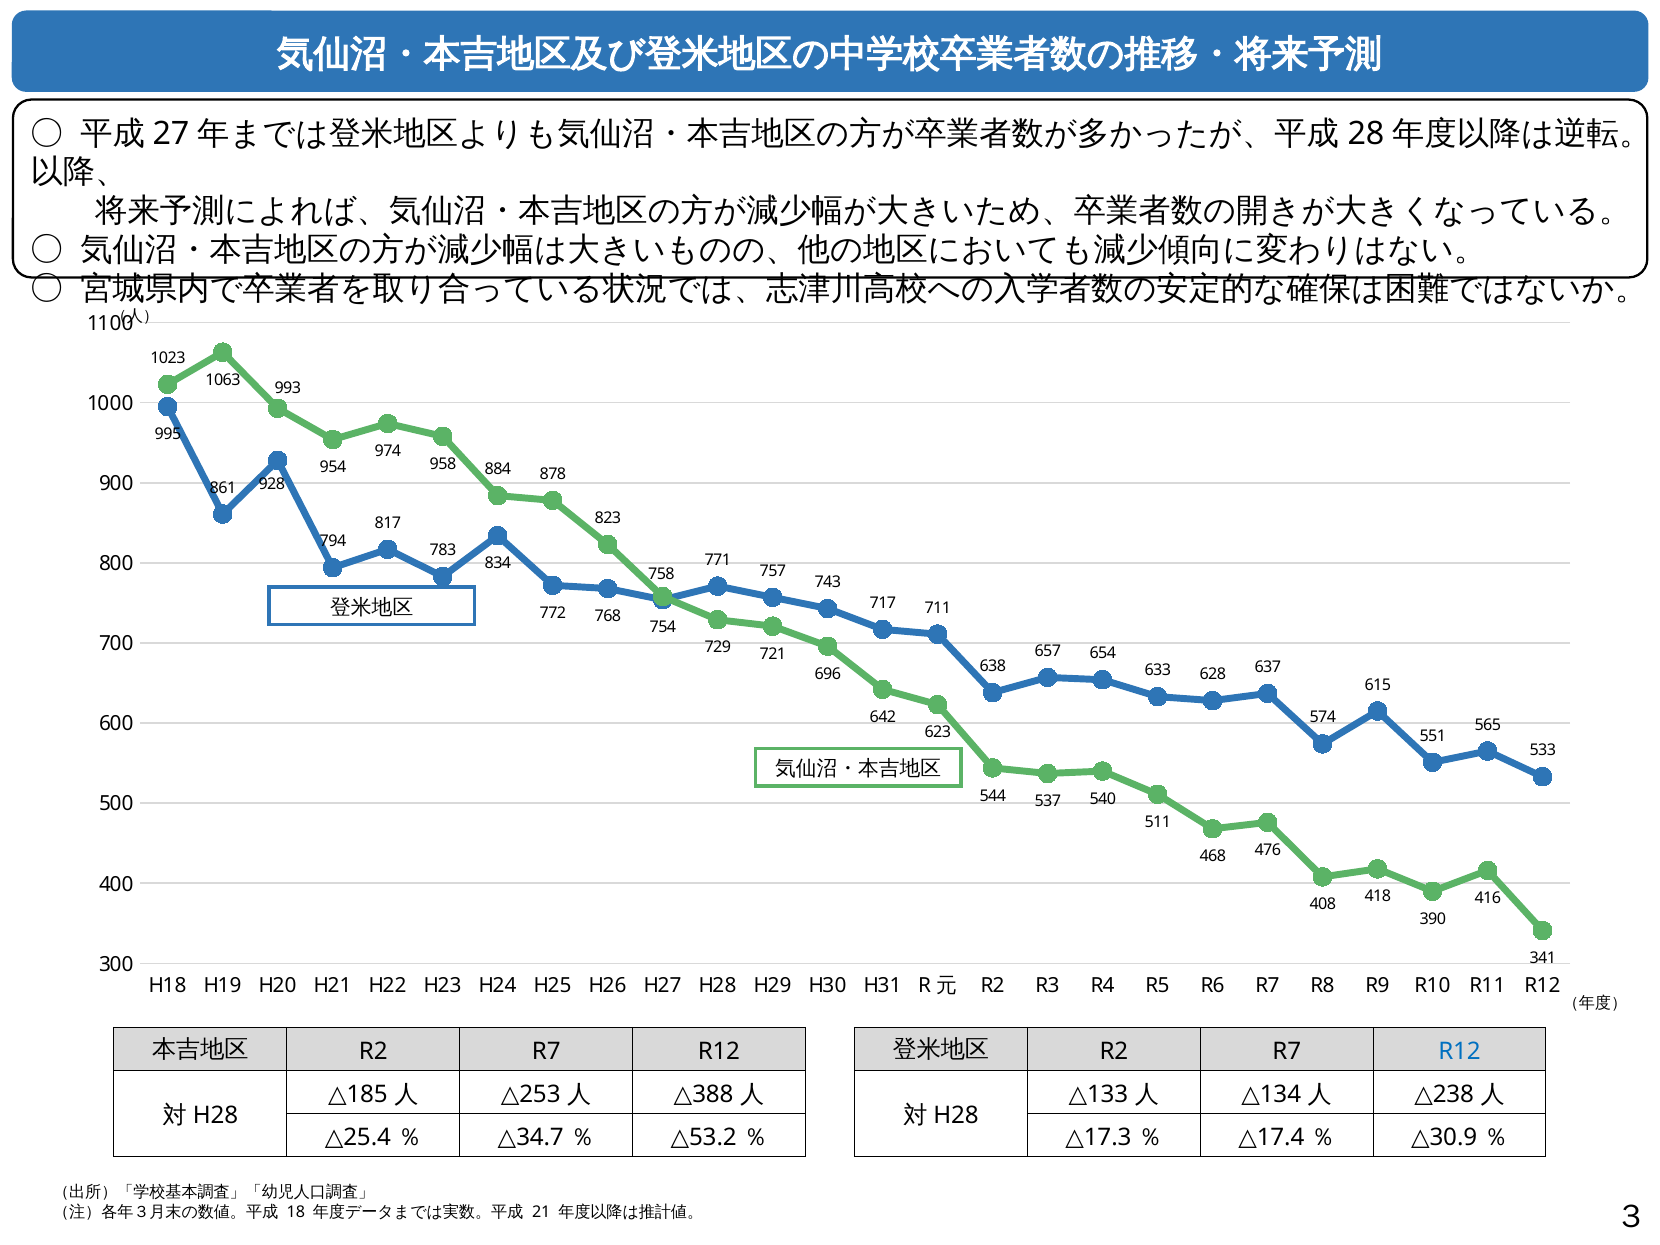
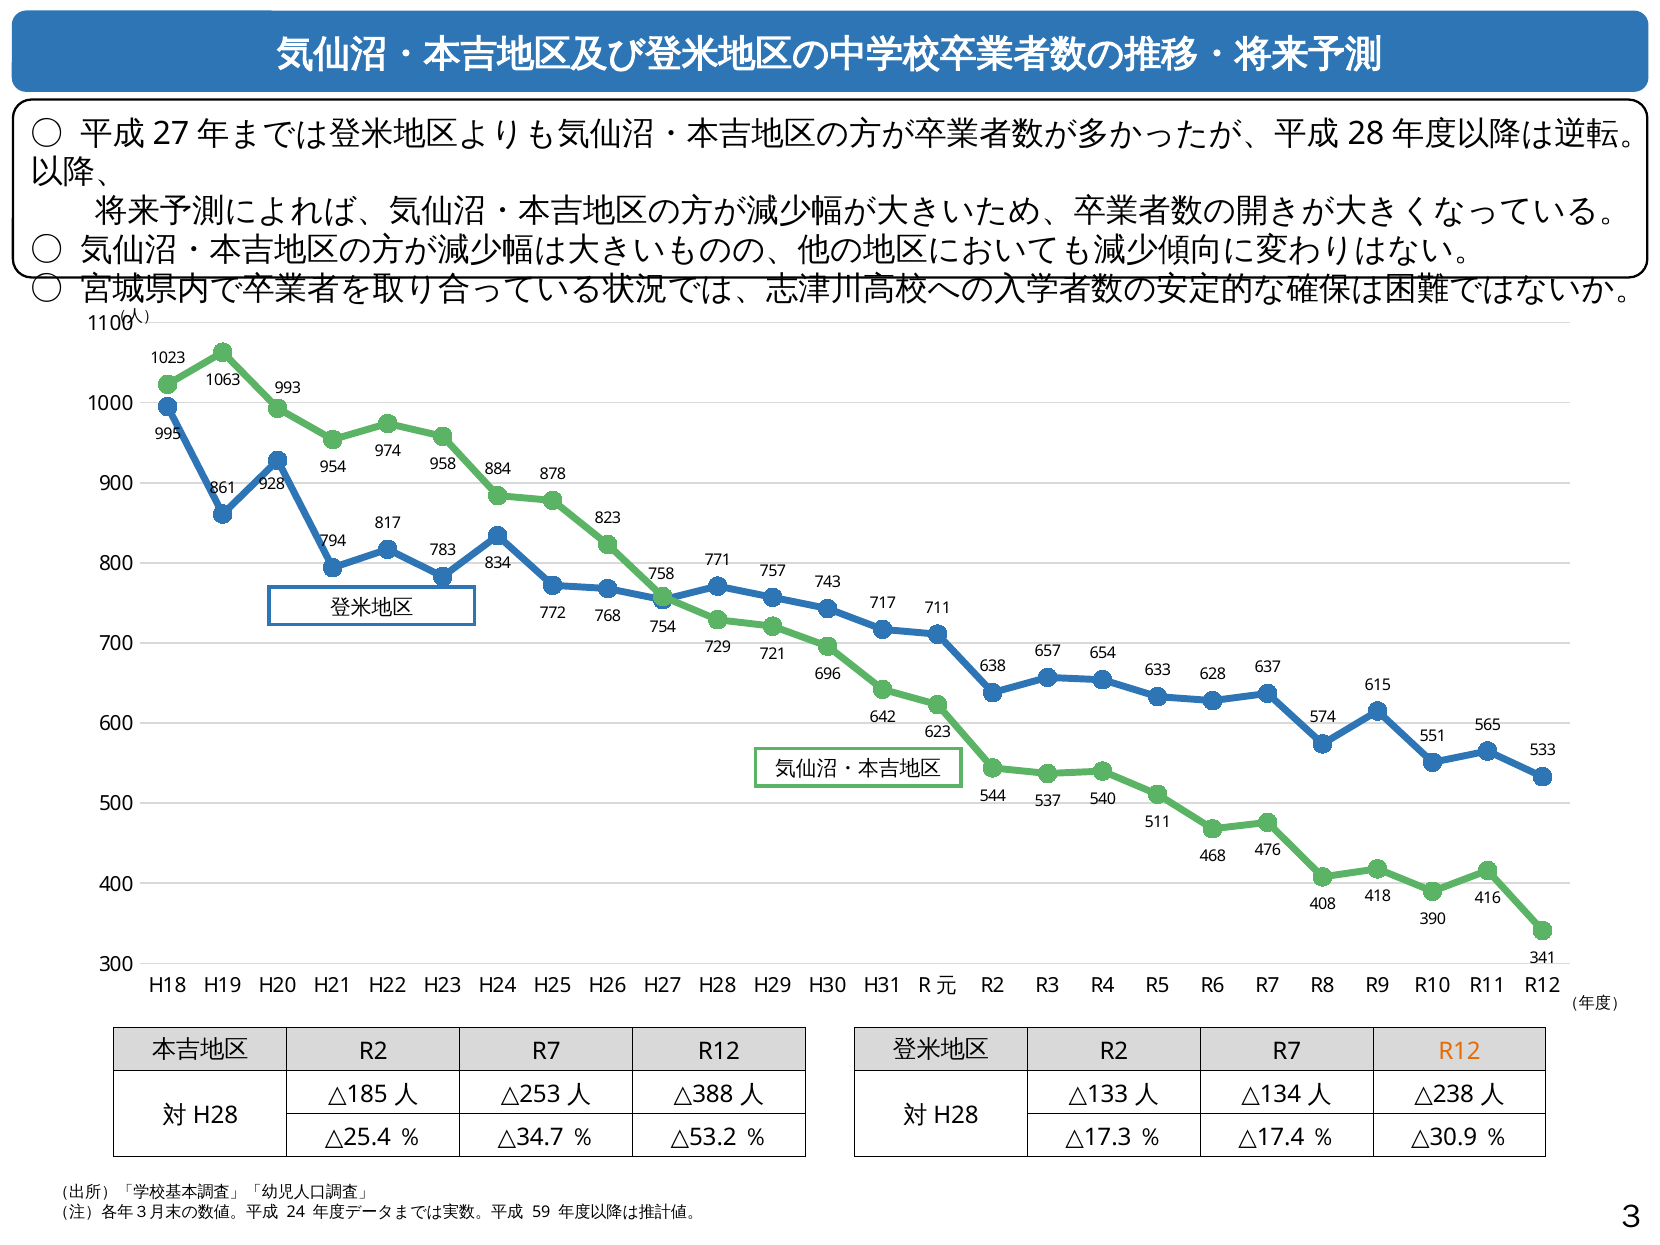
R12 colour: blue -> orange (1460, 1051)
18: 18 -> 24 (296, 1212)
21: 21 -> 59 (541, 1212)
